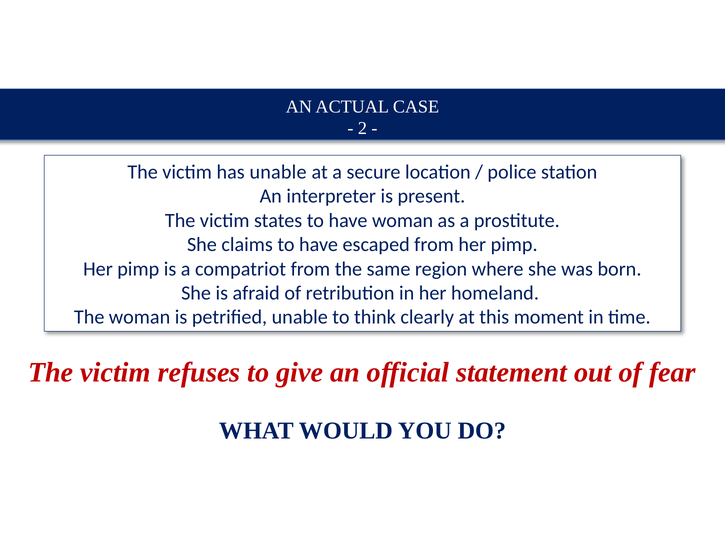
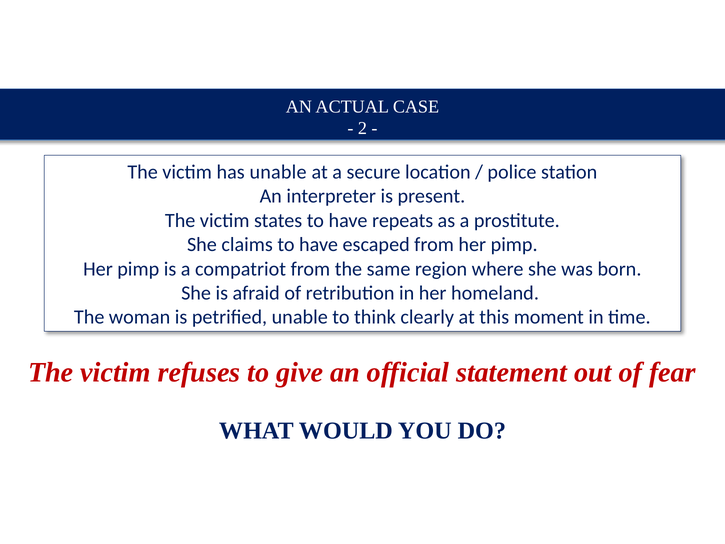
have woman: woman -> repeats (403, 220)
